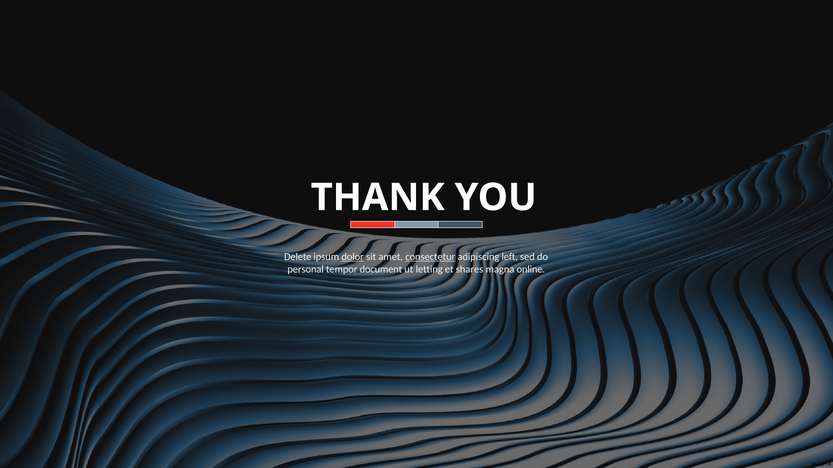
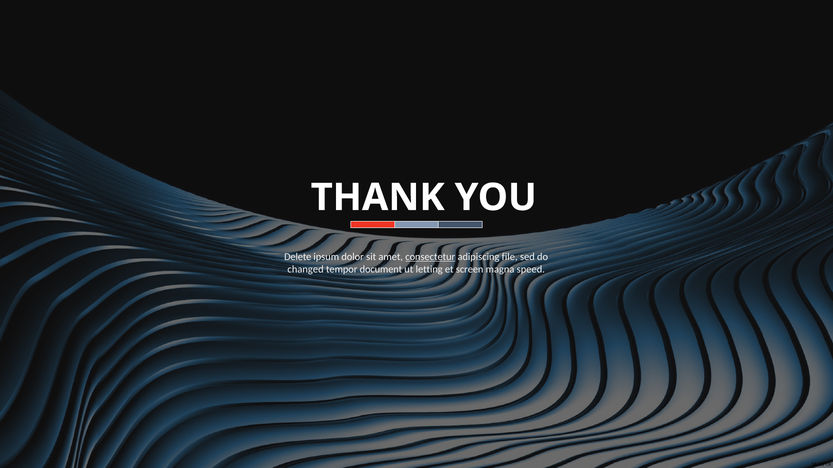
dolor underline: present -> none (353, 257)
left: left -> file (510, 257)
personal: personal -> changed (306, 270)
shares: shares -> screen (470, 270)
online: online -> speed (531, 270)
